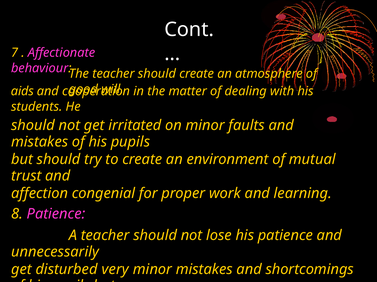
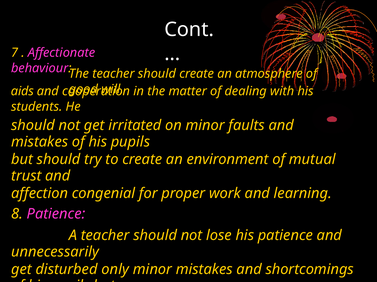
very: very -> only (115, 270)
